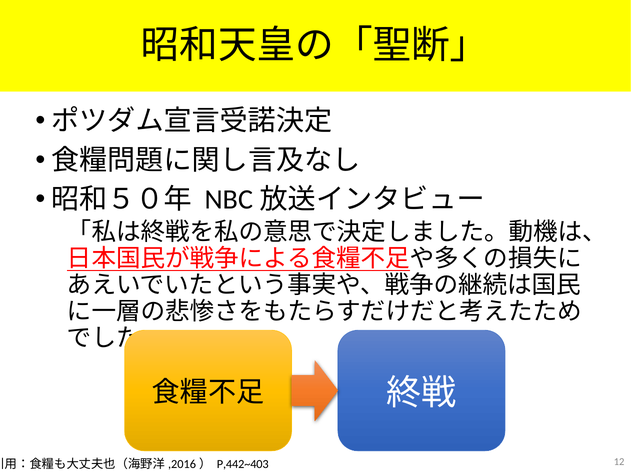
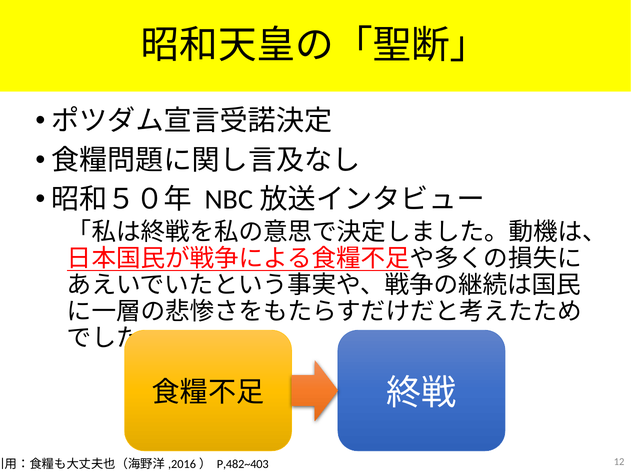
P,442~403: P,442~403 -> P,482~403 (243, 464)
